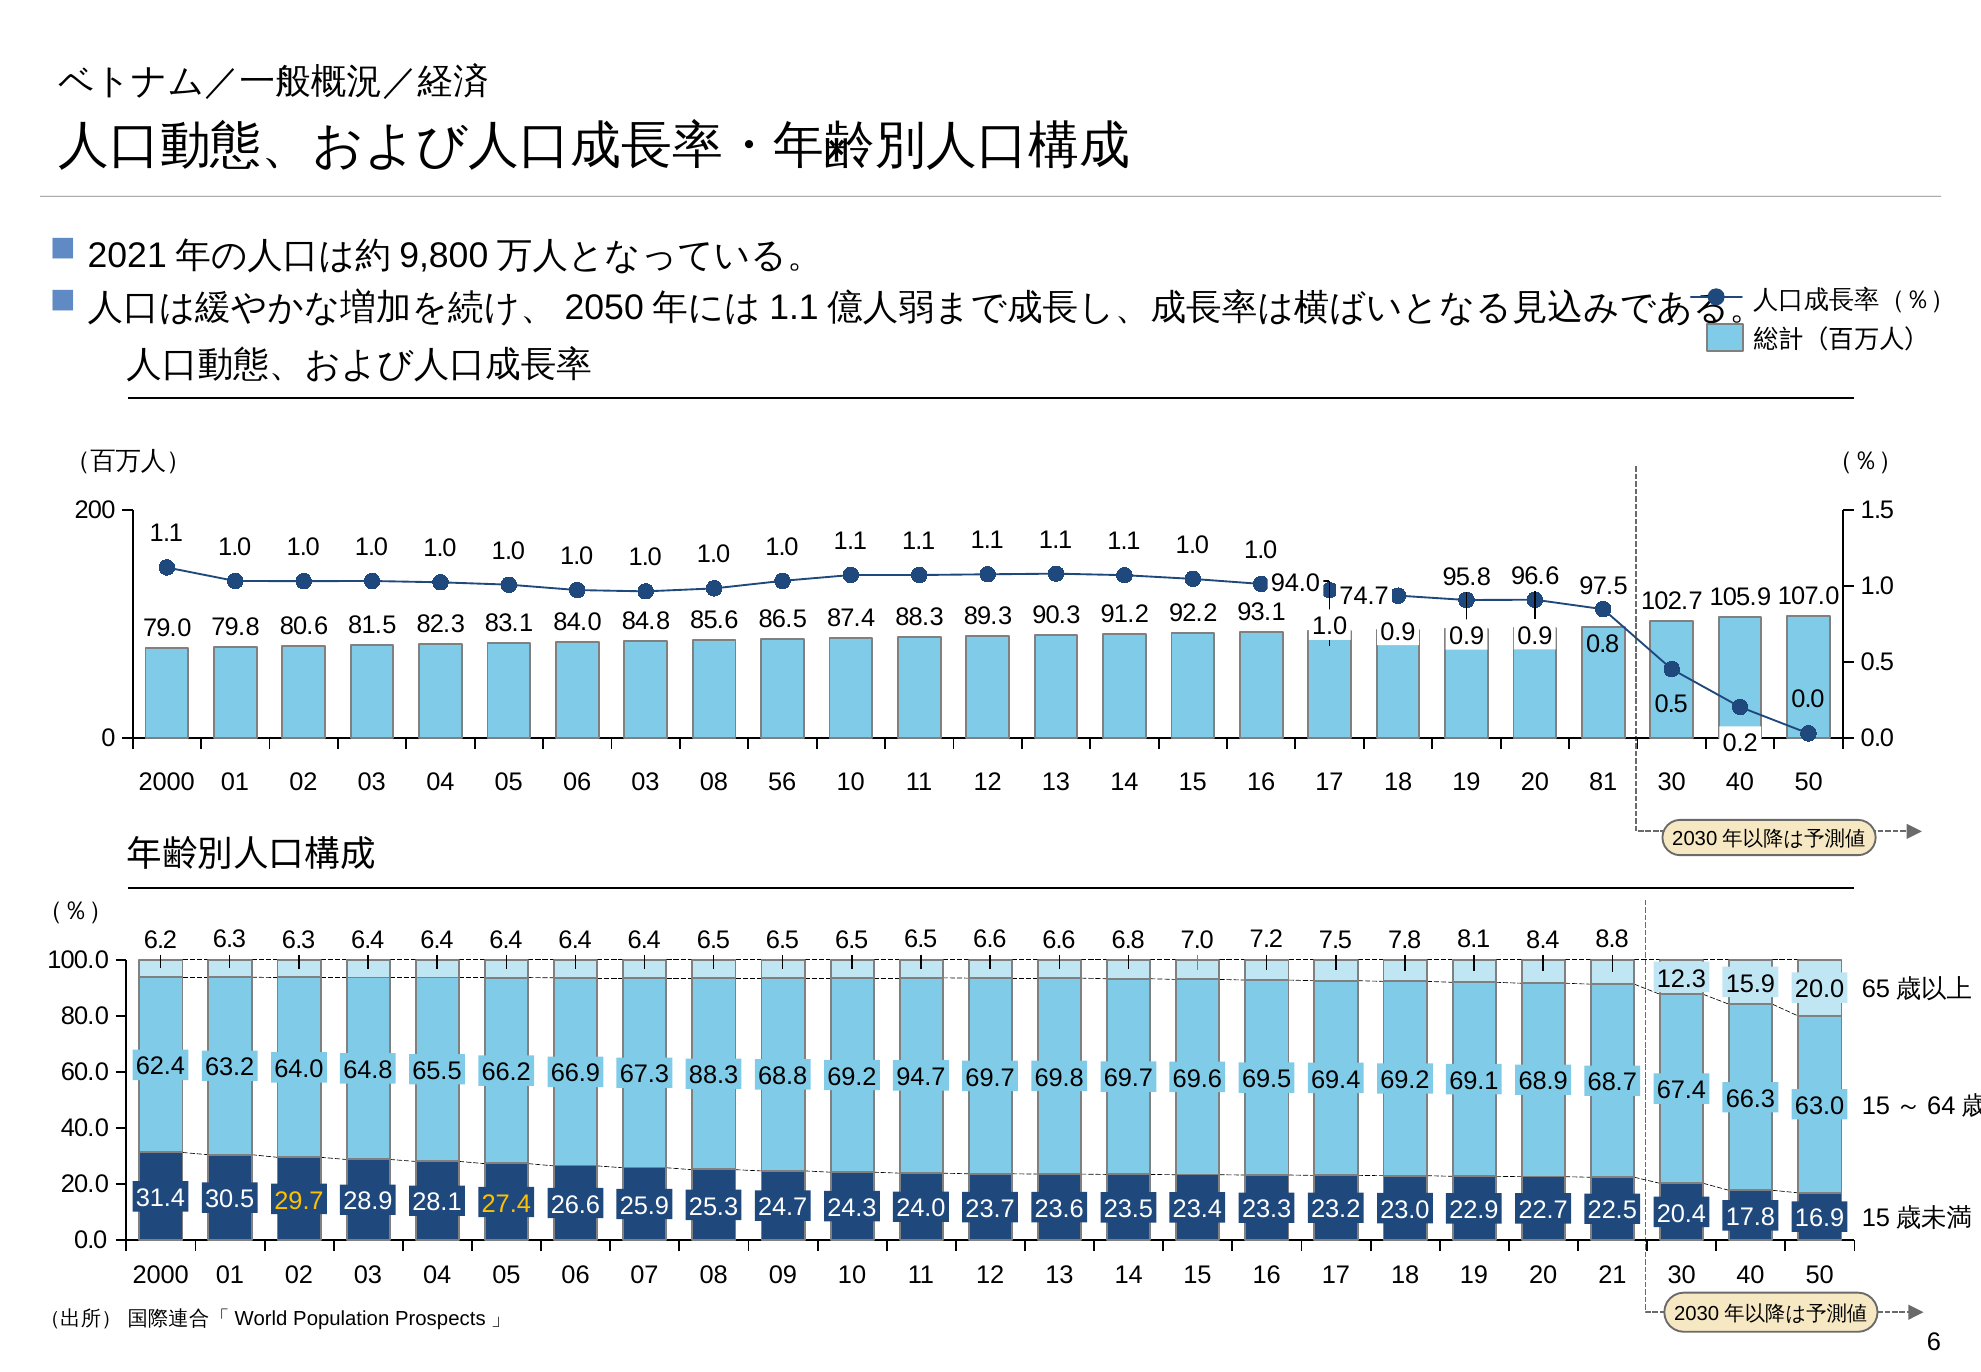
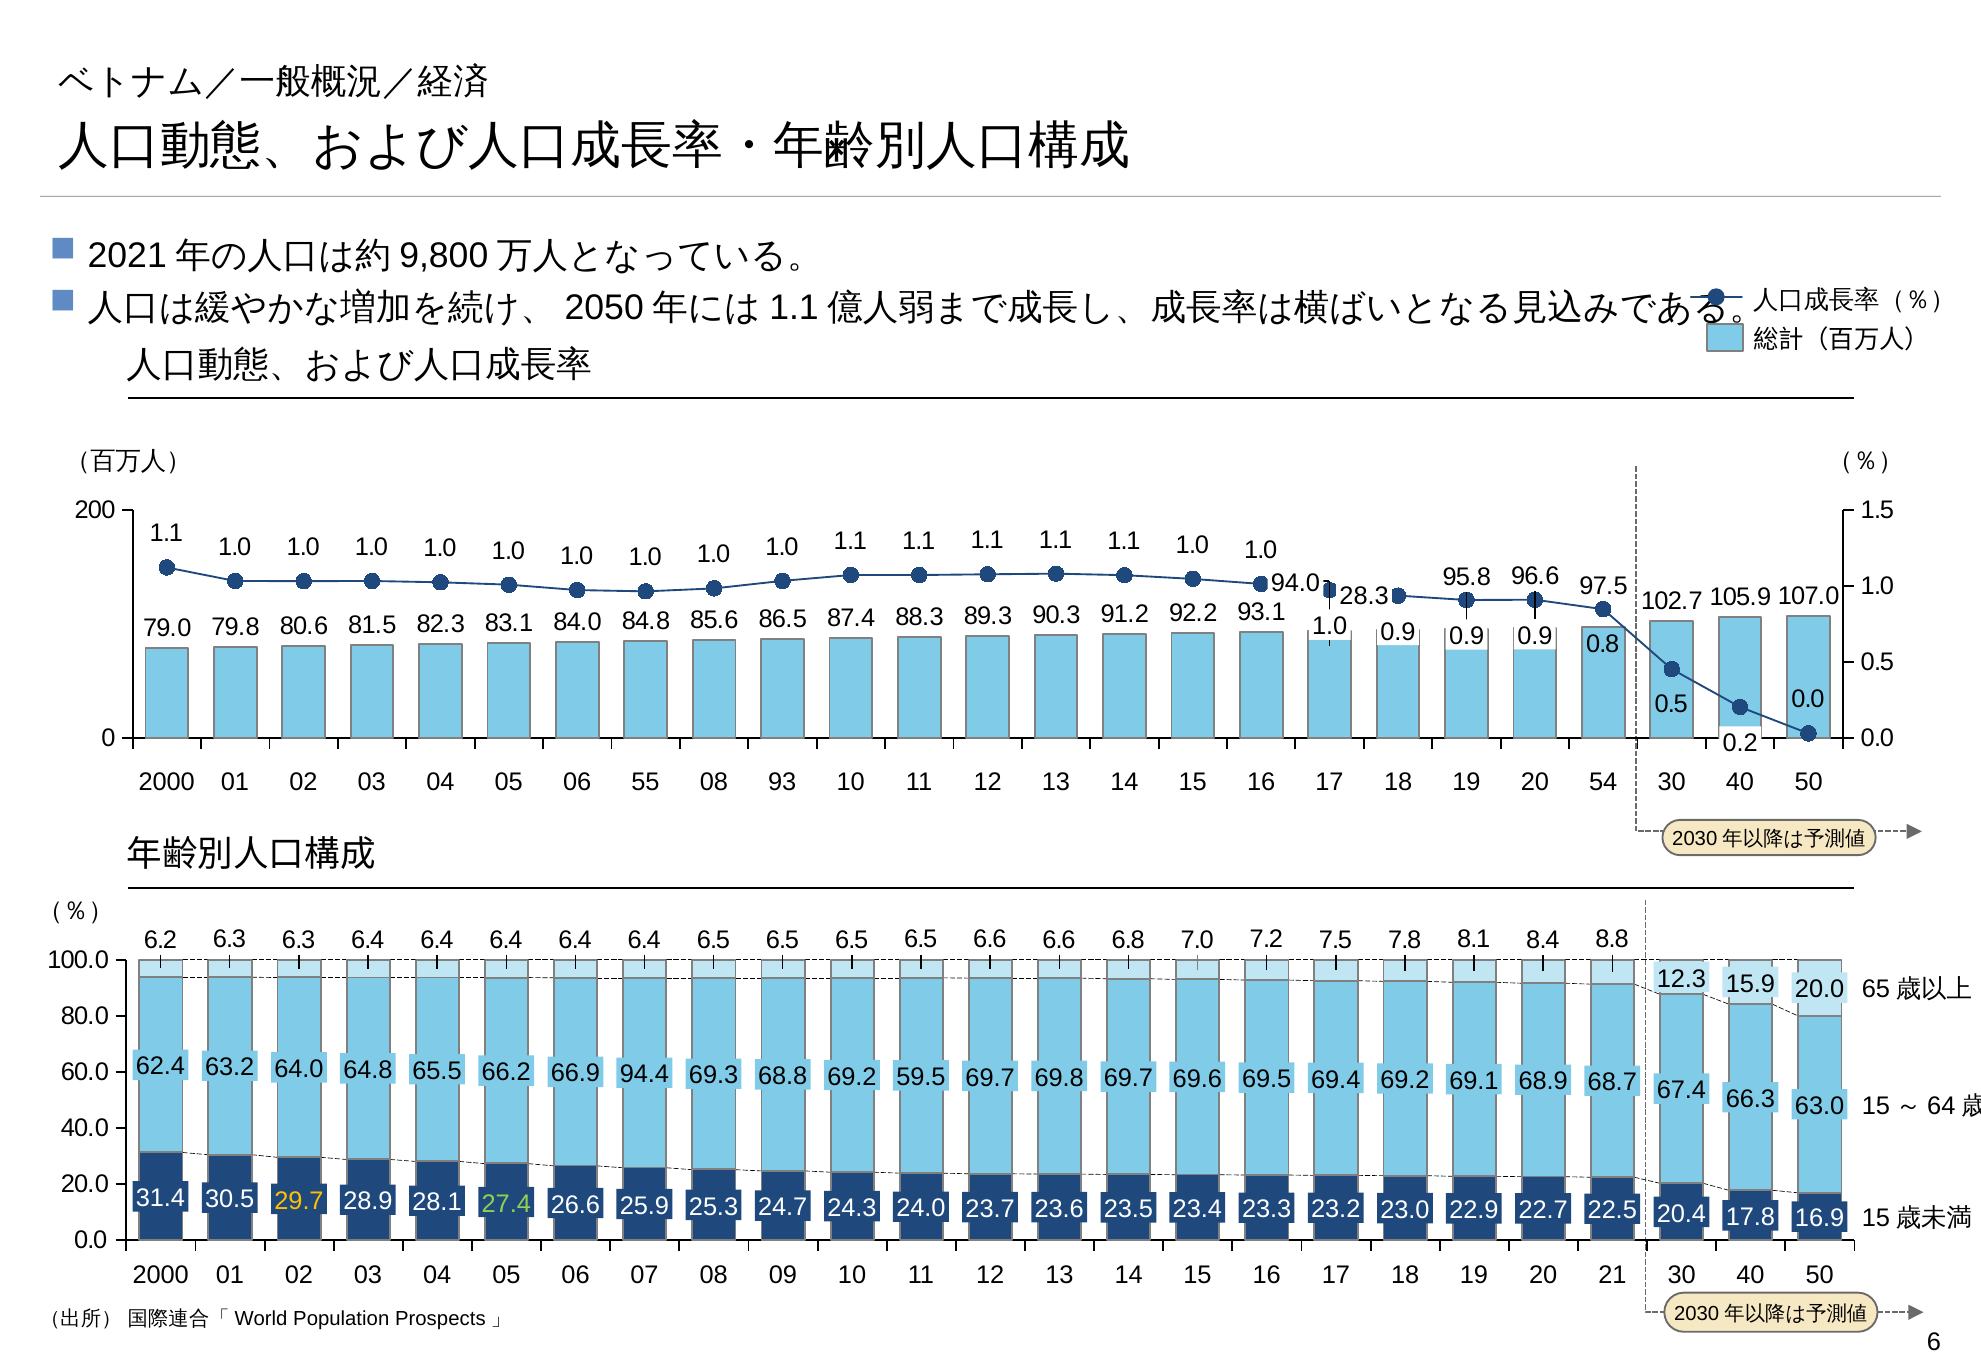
74.7: 74.7 -> 28.3 (1364, 596)
06 03: 03 -> 55 (645, 782)
56: 56 -> 93 (782, 782)
81: 81 -> 54 (1603, 782)
67.3: 67.3 -> 94.4 (644, 1074)
88.3: 88.3 -> 69.3 (714, 1075)
94.7: 94.7 -> 59.5 (921, 1077)
27.4 colour: yellow -> light green (506, 1203)
